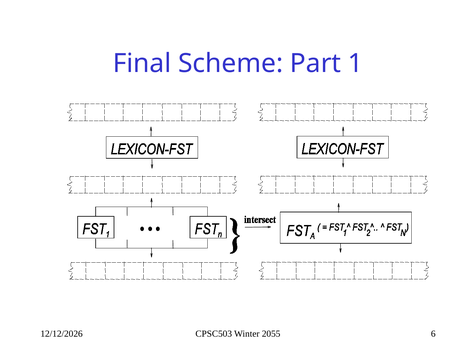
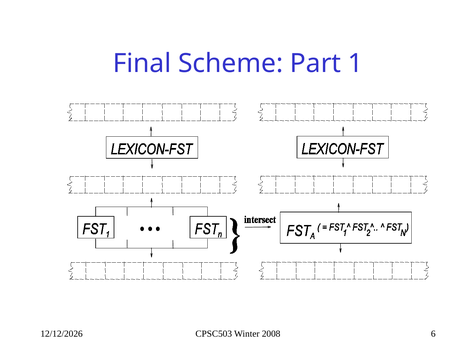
2055: 2055 -> 2008 (271, 334)
